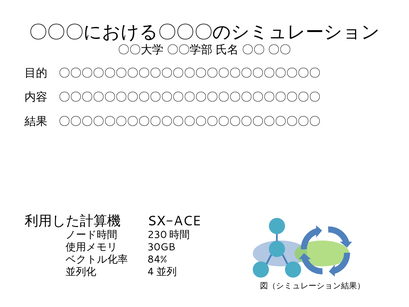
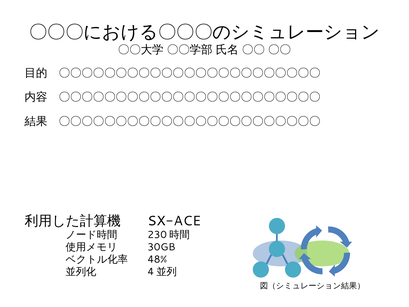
84%: 84% -> 48% (157, 259)
